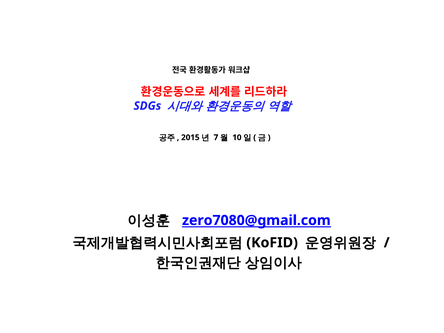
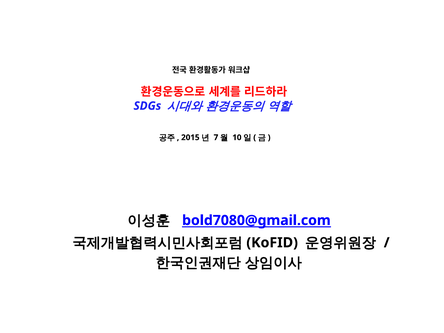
zero7080@gmail.com: zero7080@gmail.com -> bold7080@gmail.com (256, 220)
